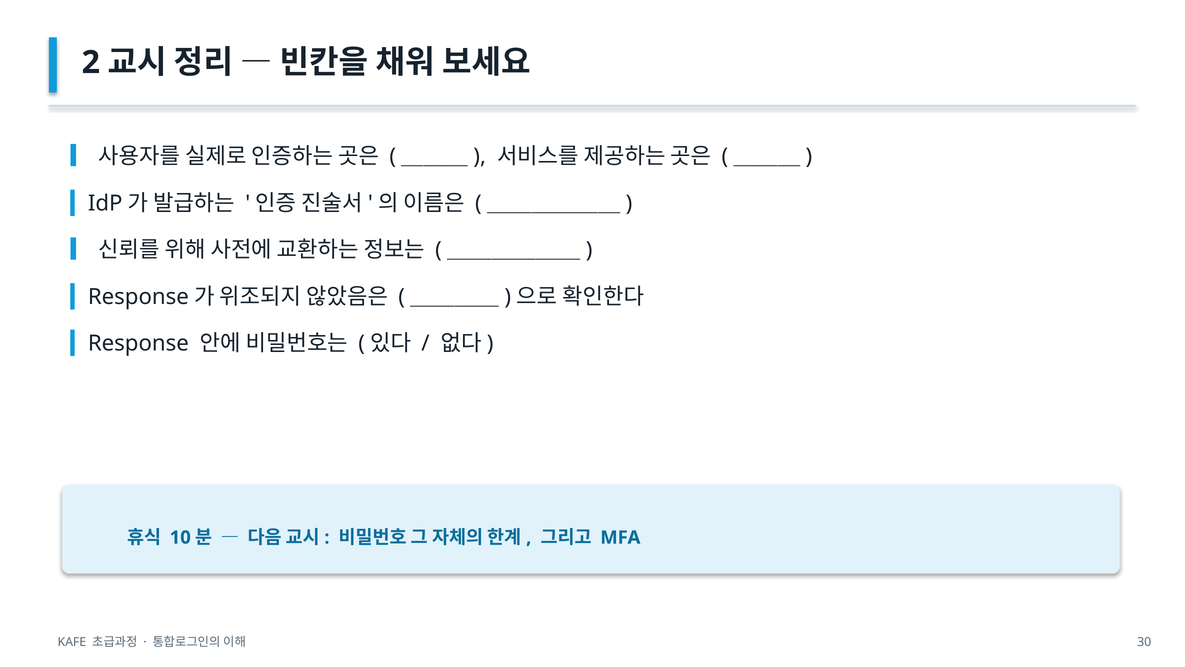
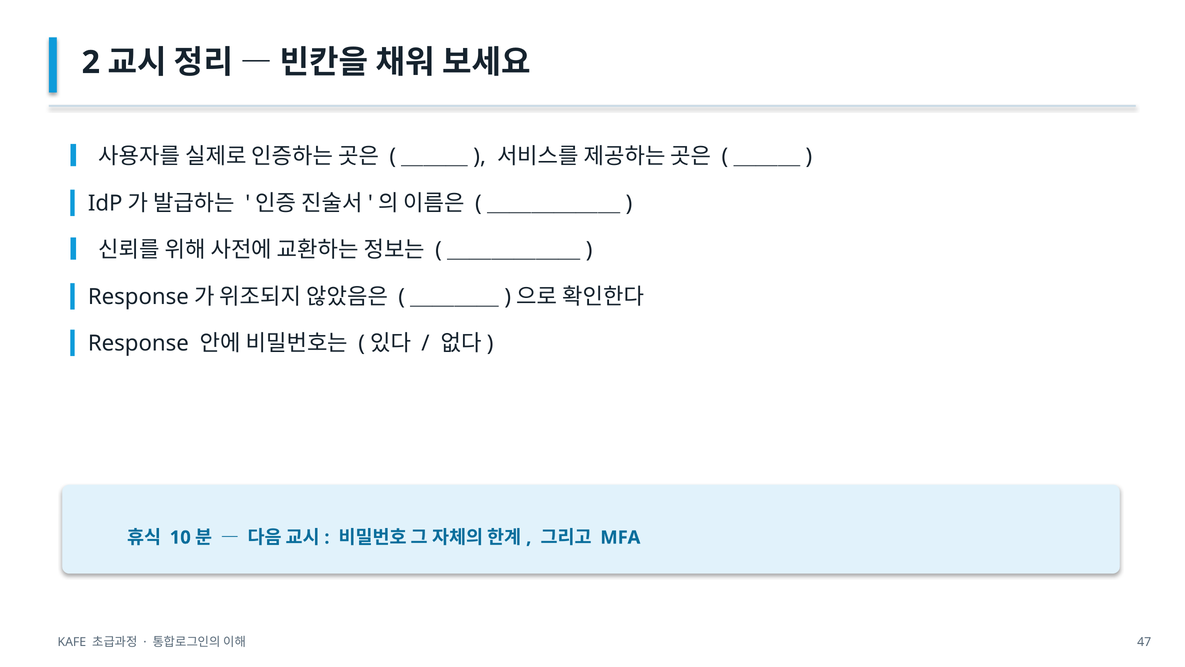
30: 30 -> 47 (1144, 642)
